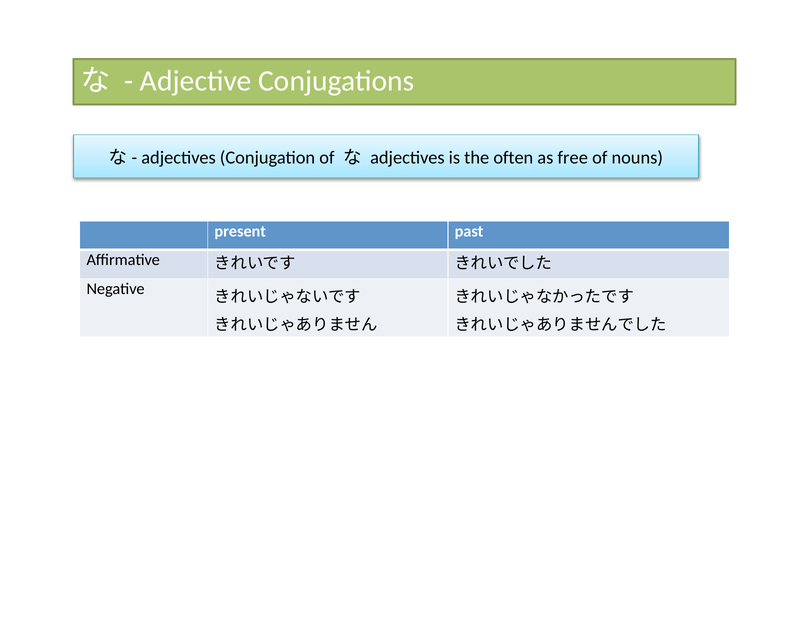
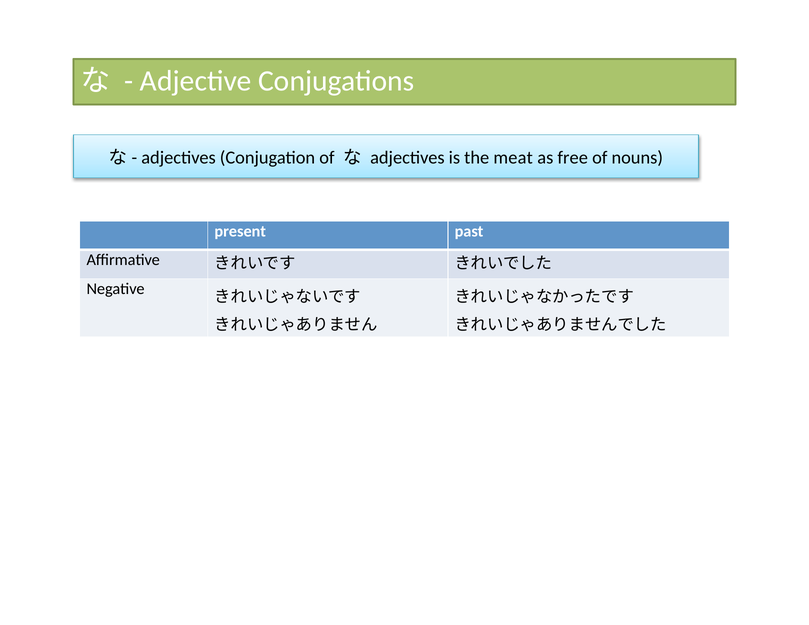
often: often -> meat (513, 158)
